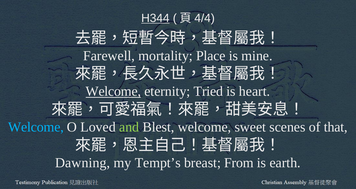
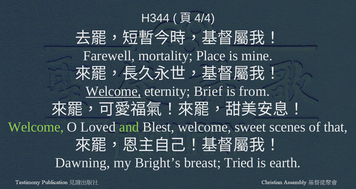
H344 underline: present -> none (155, 18)
Tried: Tried -> Brief (208, 91)
heart: heart -> from (254, 91)
Welcome colour: light blue -> light green (36, 127)
Tempt’s: Tempt’s -> Bright’s (158, 162)
From: From -> Tried (239, 162)
